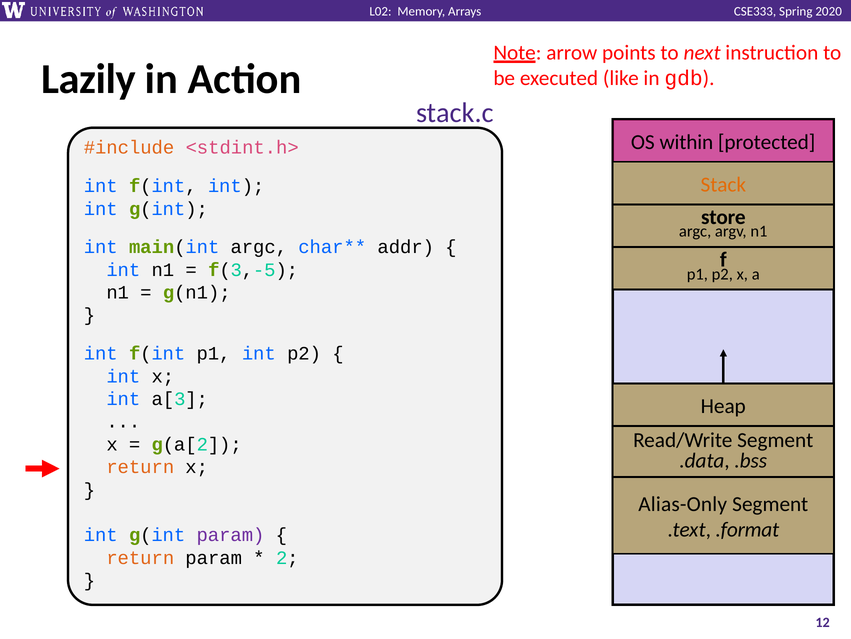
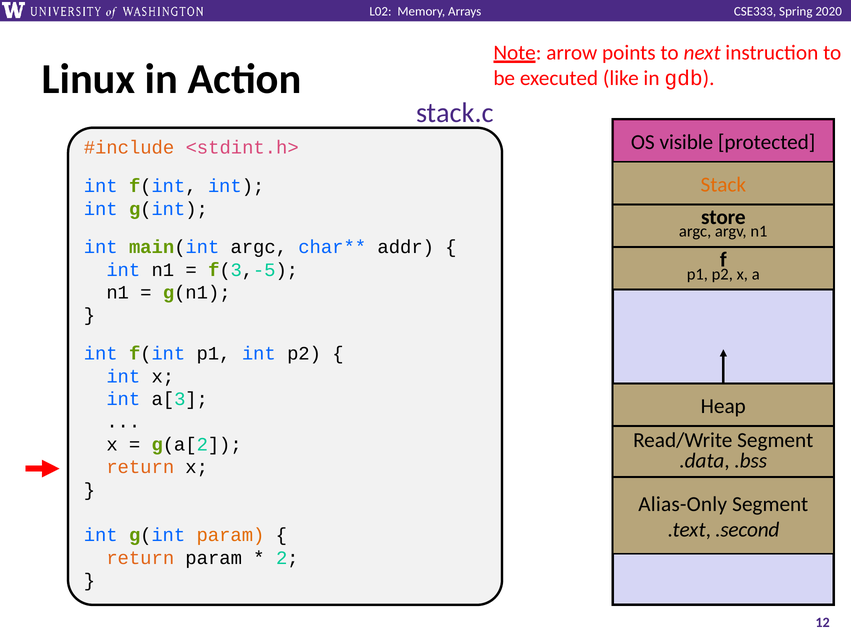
Lazily: Lazily -> Linux (88, 79)
within: within -> visible (686, 142)
.format: .format -> .second (747, 529)
param colour: purple -> orange (230, 535)
